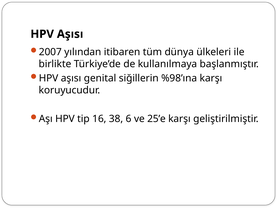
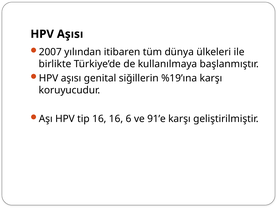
%98’ına: %98’ına -> %19’ına (179, 78)
16 38: 38 -> 16 (116, 119)
25’e: 25’e -> 91’e (157, 119)
